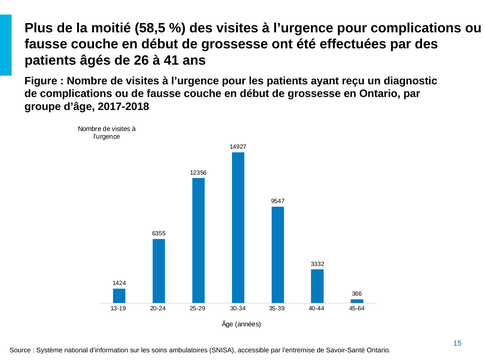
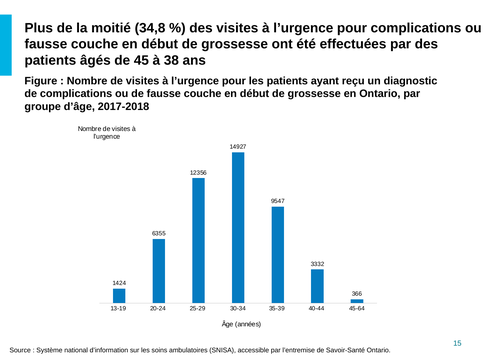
58,5: 58,5 -> 34,8 (150, 28)
26: 26 -> 45 (141, 60)
41: 41 -> 38 (171, 60)
